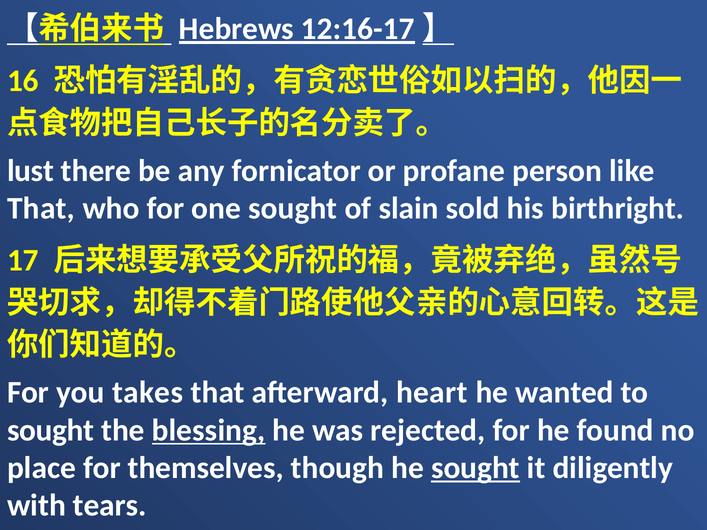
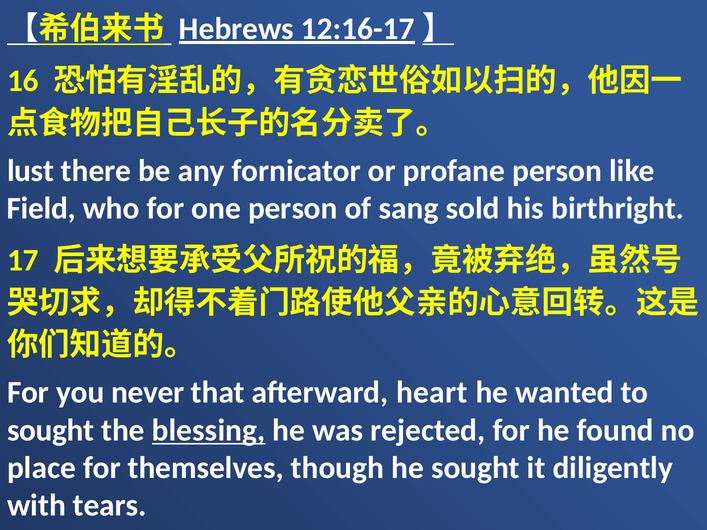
That: That -> Field (41, 209)
one sought: sought -> person (293, 209)
slain: slain -> sang (409, 209)
takes: takes -> never (148, 393)
sought underline: present -> none (475, 468)
